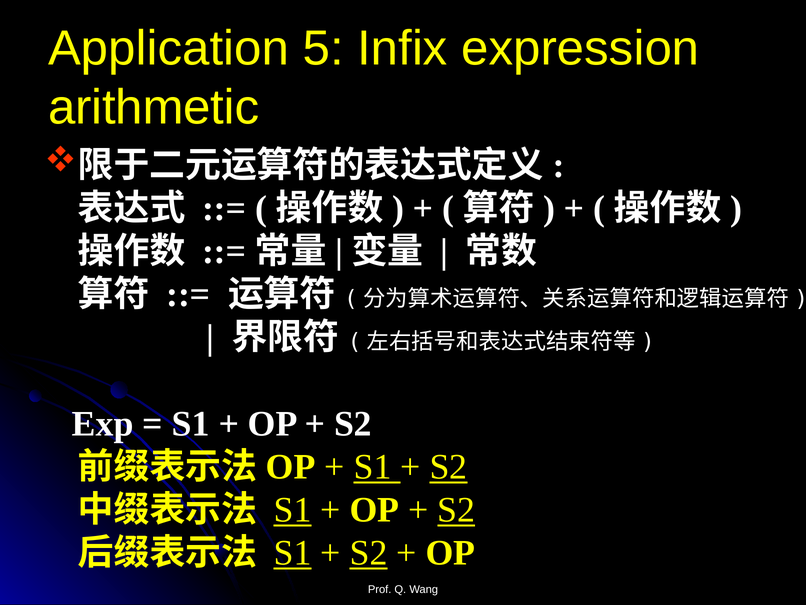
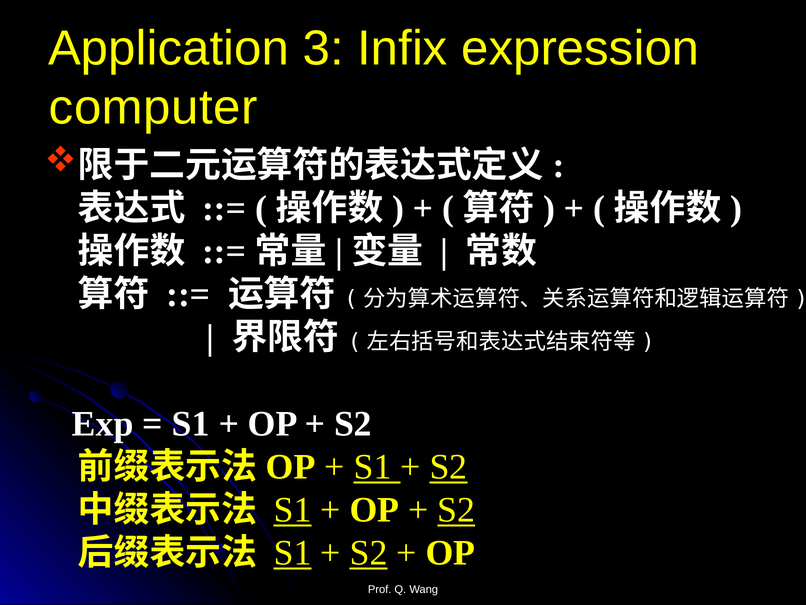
5: 5 -> 3 (323, 48)
arithmetic: arithmetic -> computer (153, 108)
